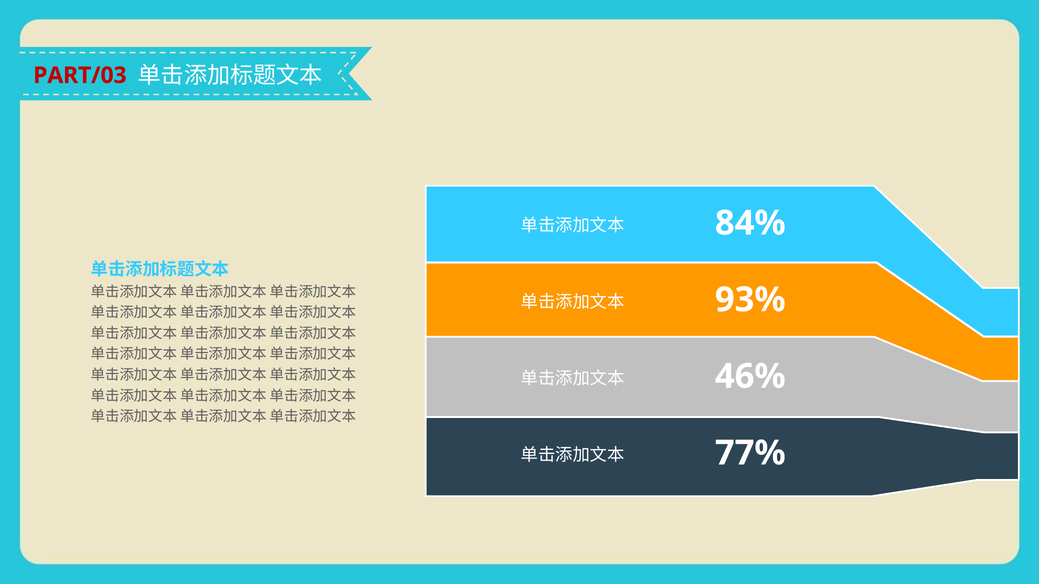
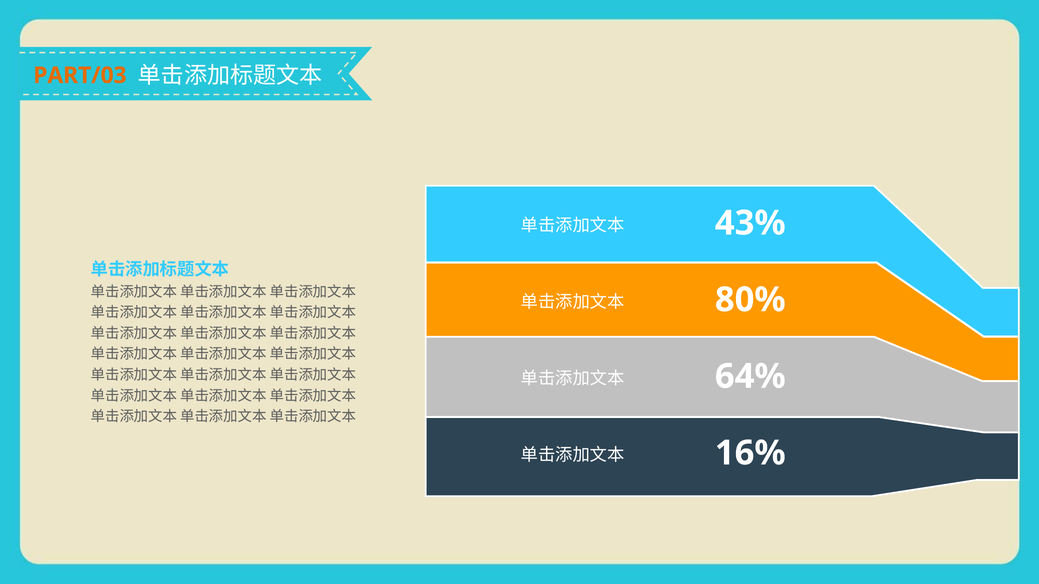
PART/03 colour: red -> orange (80, 75)
84%: 84% -> 43% (750, 223)
93%: 93% -> 80% (750, 300)
46%: 46% -> 64% (750, 377)
77%: 77% -> 16% (750, 453)
